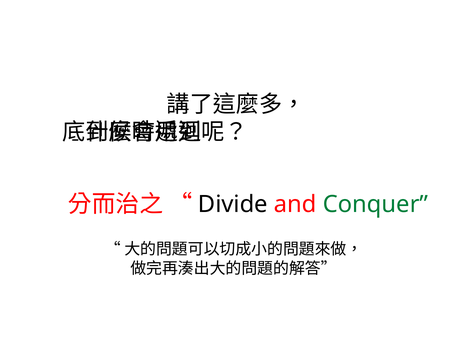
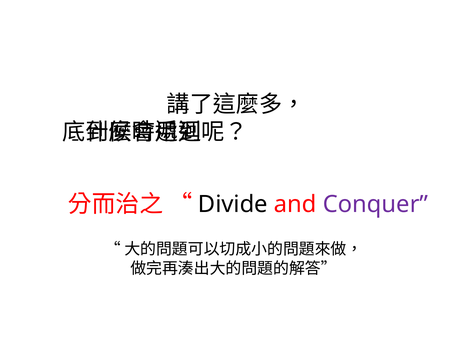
Conquer colour: green -> purple (375, 204)
